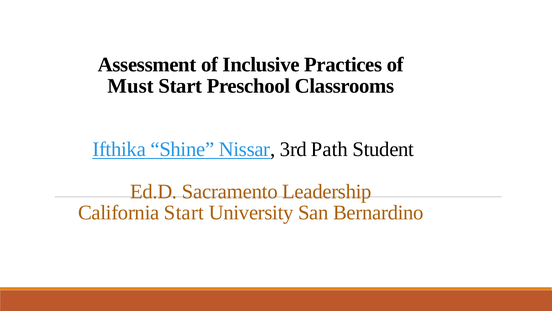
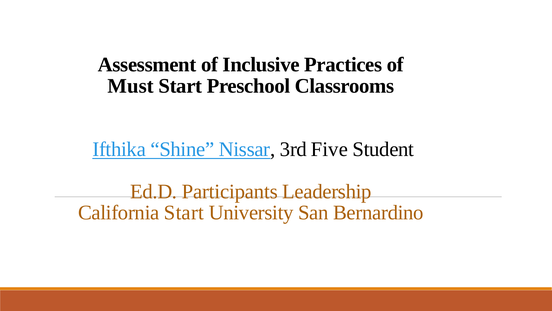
Path: Path -> Five (329, 149)
Sacramento: Sacramento -> Participants (230, 191)
